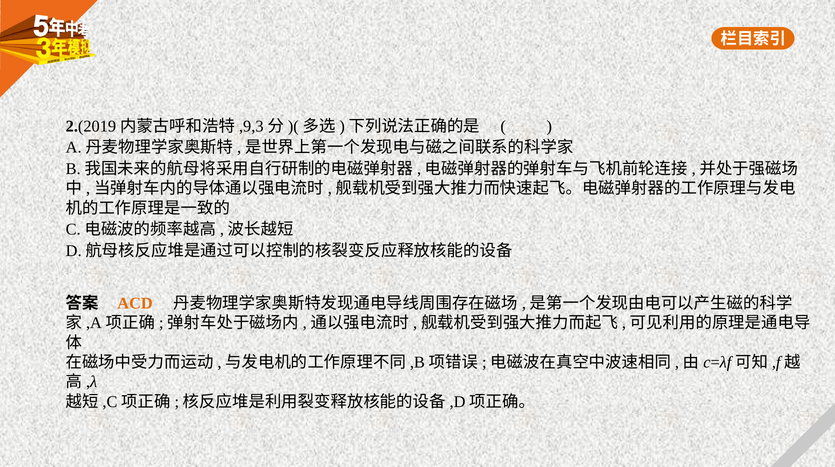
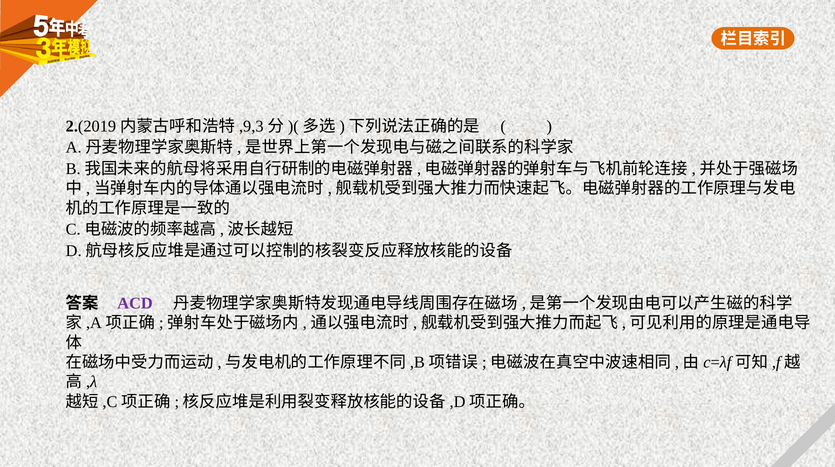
ACD colour: orange -> purple (135, 303)
